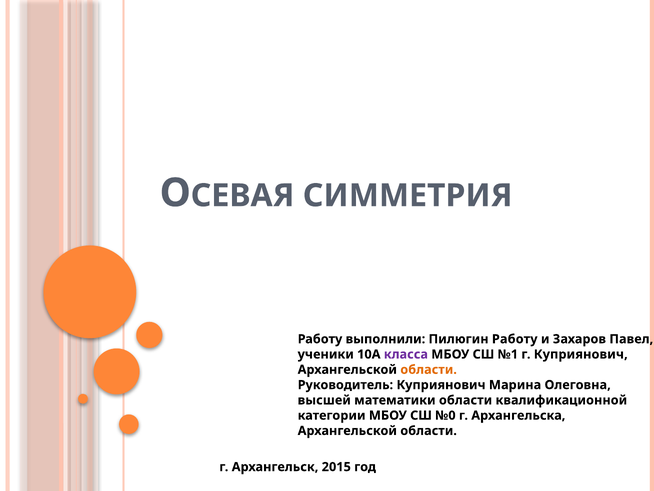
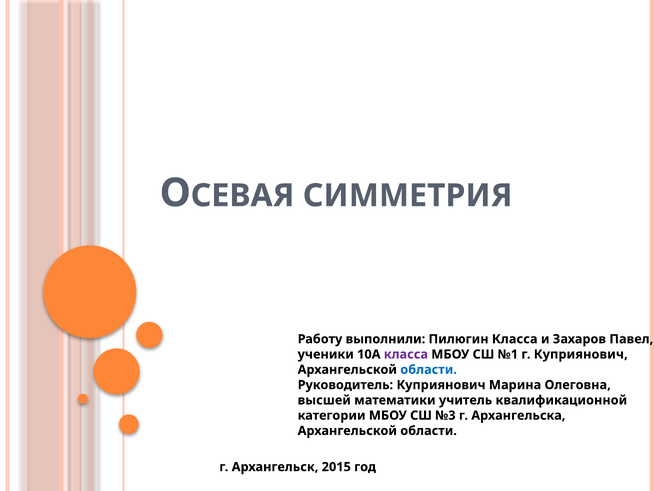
Пилюгин Работу: Работу -> Класса (515, 339)
области colour: orange -> blue (429, 369)
математики области: области -> учитель (466, 400)
№0: №0 -> №3 (445, 415)
